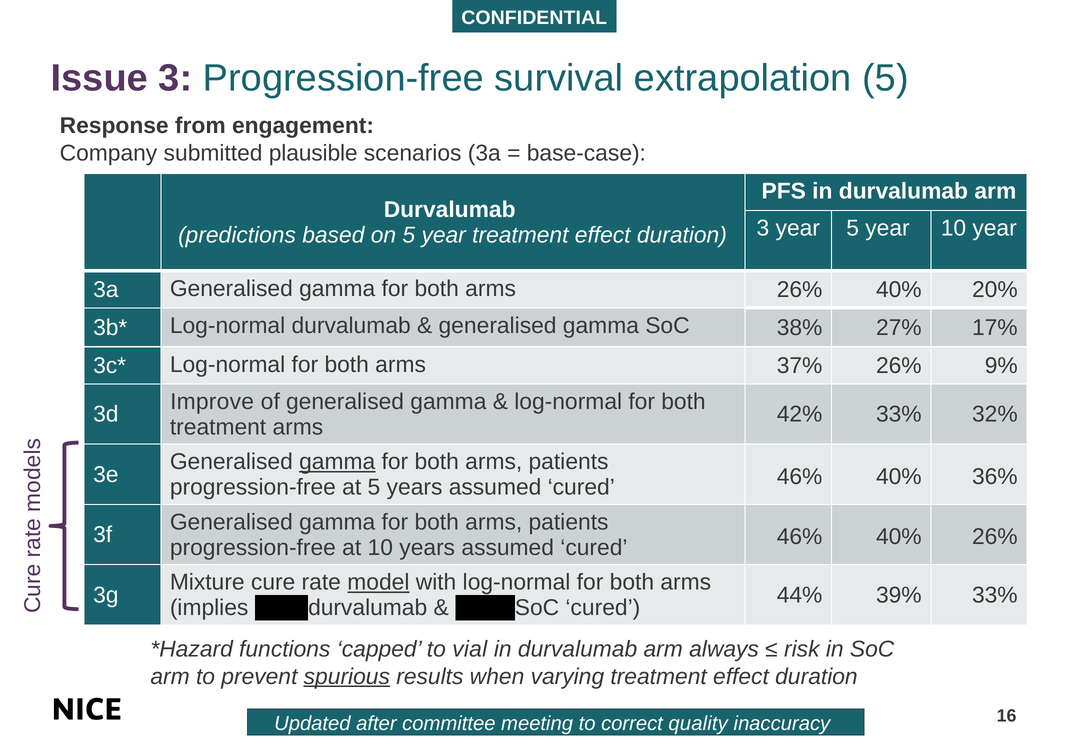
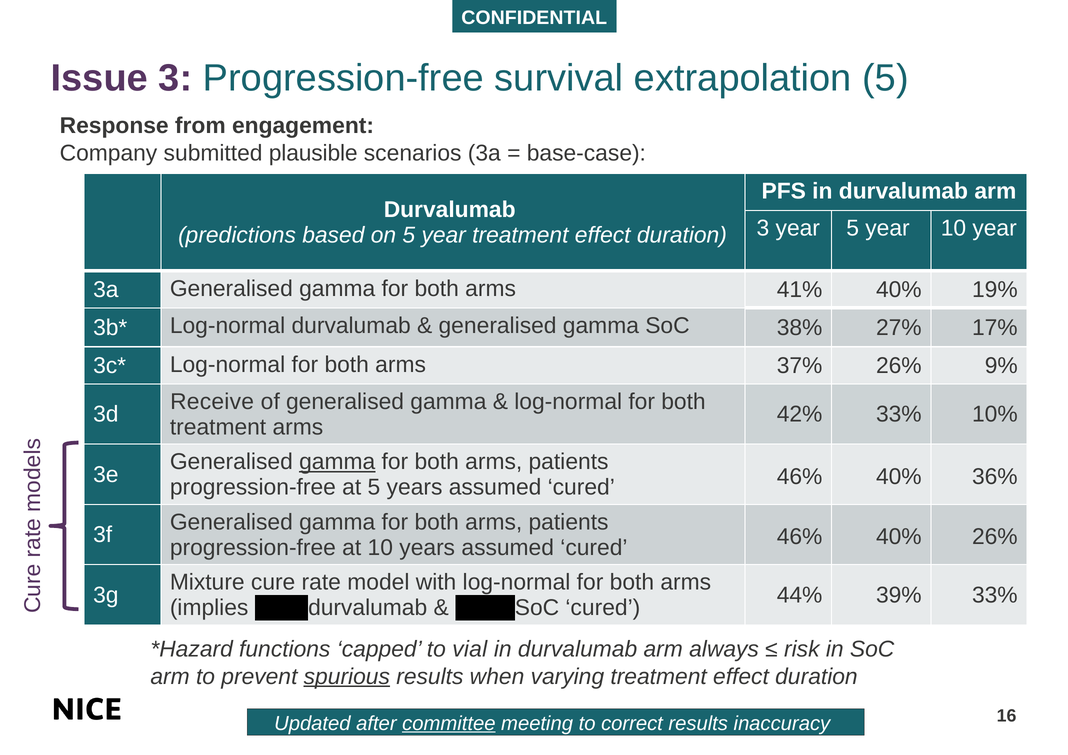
arms 26%: 26% -> 41% (800, 290)
20%: 20% -> 19% (995, 290)
Improve: Improve -> Receive (212, 402)
32%: 32% -> 10% (995, 414)
model underline: present -> none (378, 583)
committee underline: none -> present (449, 724)
correct quality: quality -> results (698, 724)
